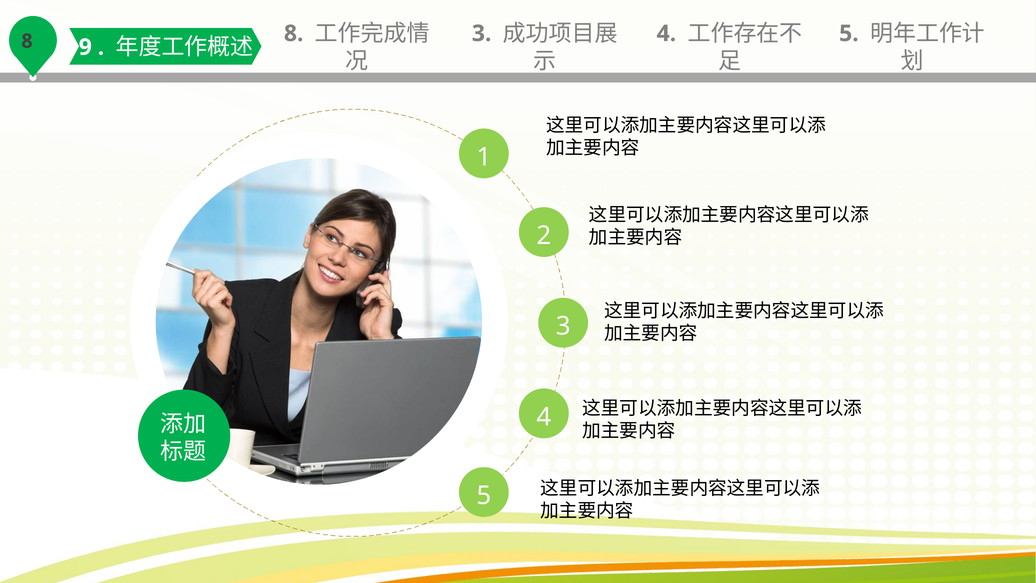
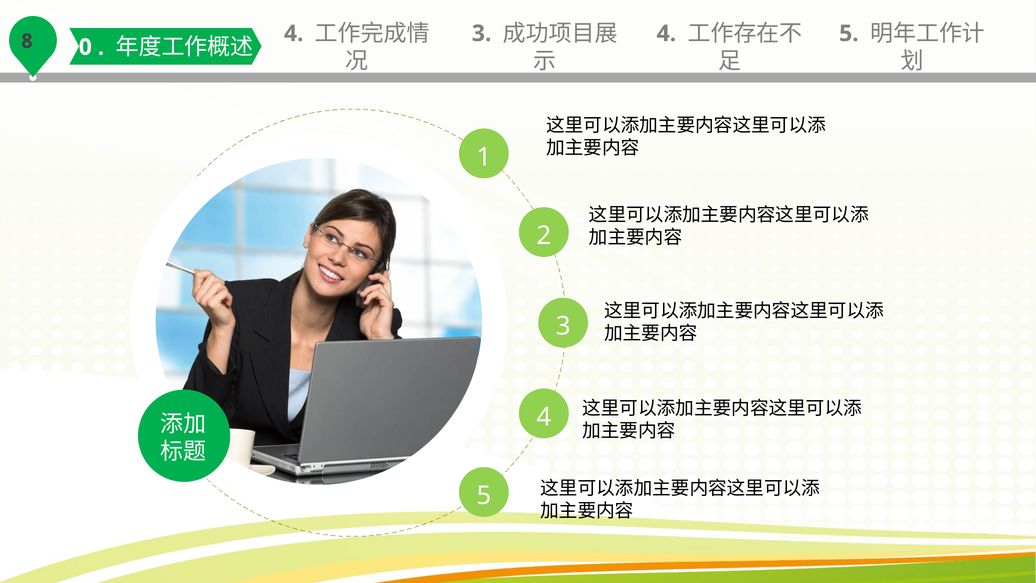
9: 9 -> 0 (85, 47)
8: 8 -> 4 (294, 33)
